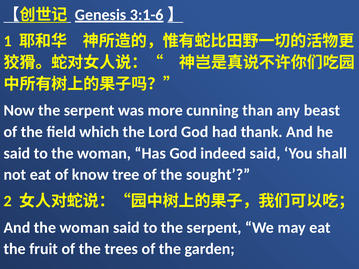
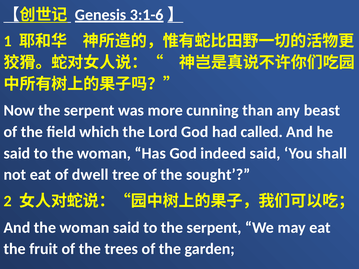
thank: thank -> called (262, 132)
know: know -> dwell (90, 175)
